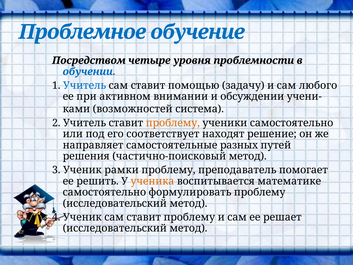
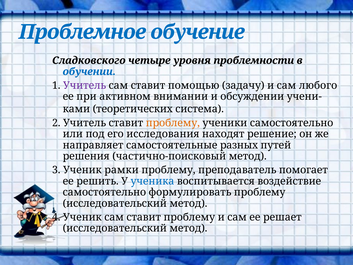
Посредством: Посредством -> Сладковского (89, 60)
Учитель colour: blue -> purple (85, 85)
возможностей: возможностей -> теоретических (133, 109)
соответствует: соответствует -> исследования (163, 134)
ученика colour: orange -> blue (152, 181)
математике: математике -> воздействие (289, 181)
